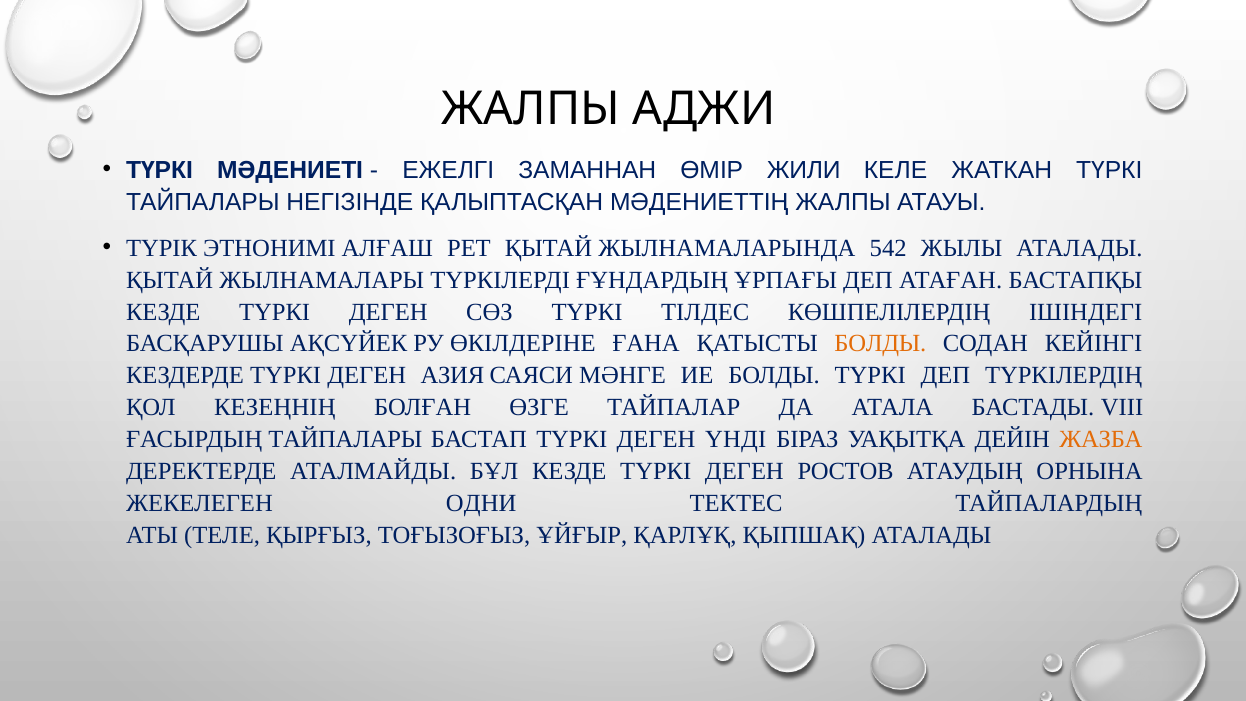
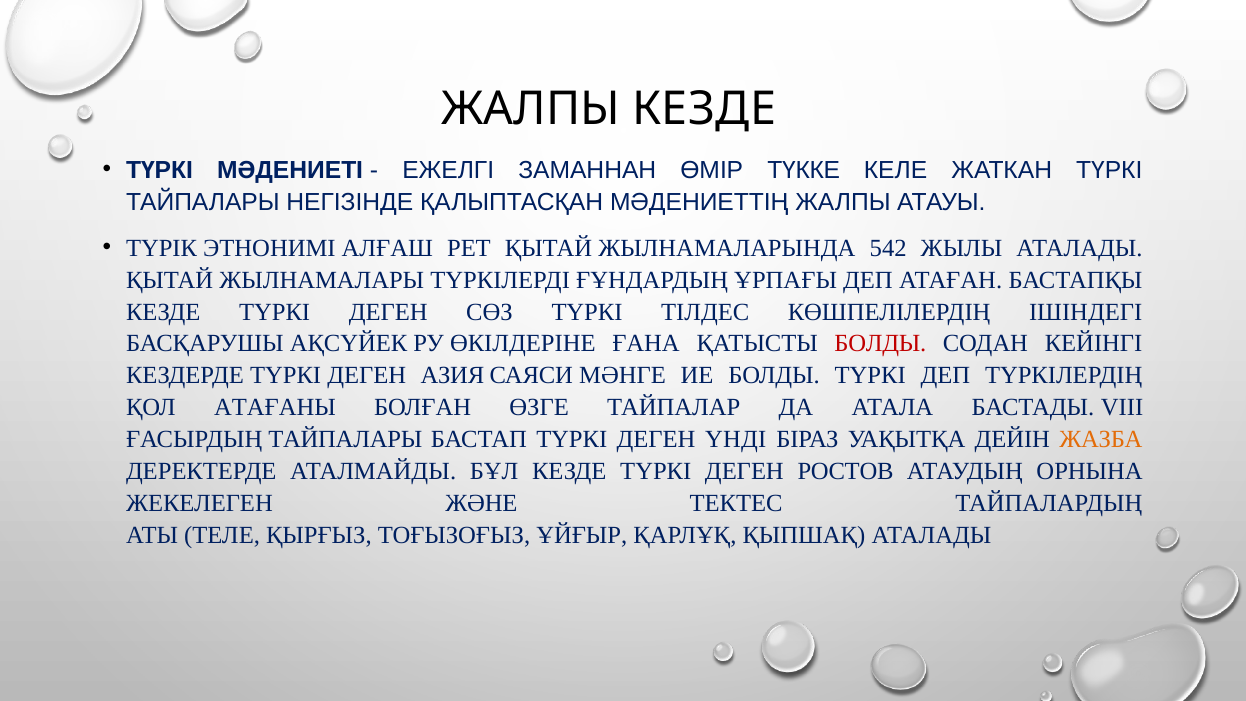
ЖАЛПЫ АДЖИ: АДЖИ -> КЕЗДЕ (704, 109)
ЖИЛИ: ЖИЛИ -> ТҮККЕ (804, 170)
БОЛДЫ colour: orange -> red (880, 344)
КЕЗЕҢНІҢ: КЕЗЕҢНІҢ -> АТАҒАНЫ (275, 408)
ОДНИ: ОДНИ -> ЖӘНЕ (481, 503)
